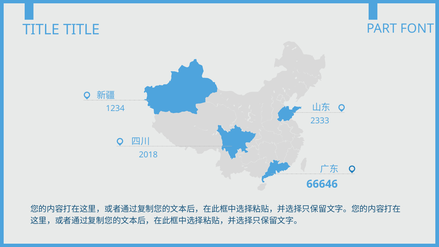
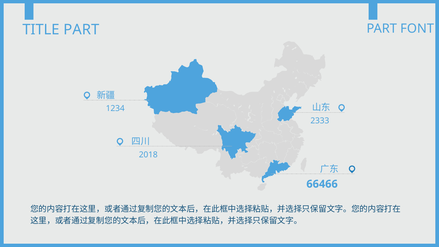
TITLE TITLE: TITLE -> PART (81, 30)
66646: 66646 -> 66466 (322, 184)
